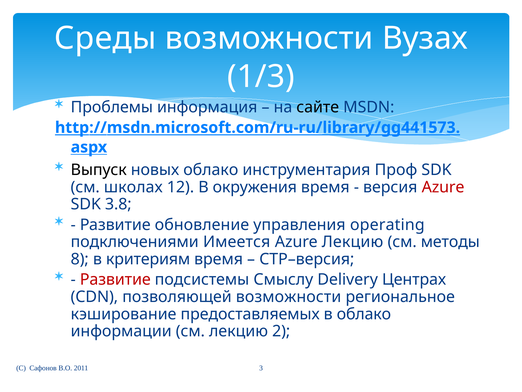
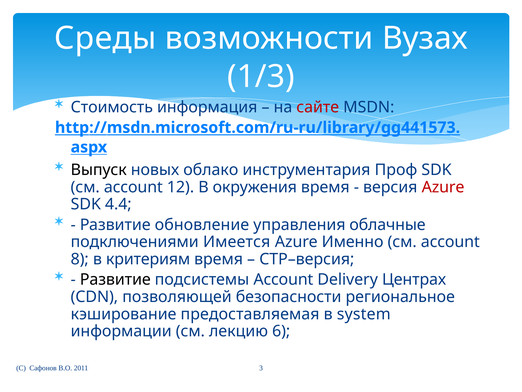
Проблемы: Проблемы -> Стоимость (112, 107)
сайте colour: black -> red (318, 107)
школах: школах -> account (133, 187)
3.8: 3.8 -> 4.4 (118, 204)
operating: operating -> облачные (387, 224)
Azure Лекцию: Лекцию -> Именно (353, 242)
методы: методы -> account (450, 242)
Развитие colour: red -> black (115, 279)
подсистемы Смыслу: Смыслу -> Account (283, 279)
позволяющей возможности: возможности -> безопасности (289, 296)
предоставляемых: предоставляемых -> предоставляемая (250, 314)
в облако: облако -> system (364, 314)
2: 2 -> 6 (281, 331)
